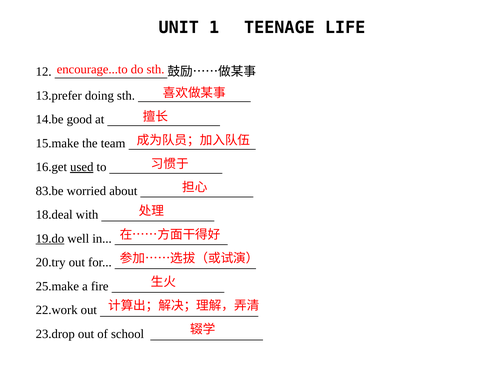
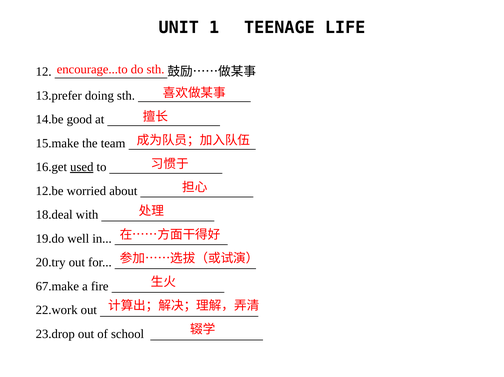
83.be: 83.be -> 12.be (50, 191)
19.do underline: present -> none (50, 239)
25.make: 25.make -> 67.make (57, 286)
